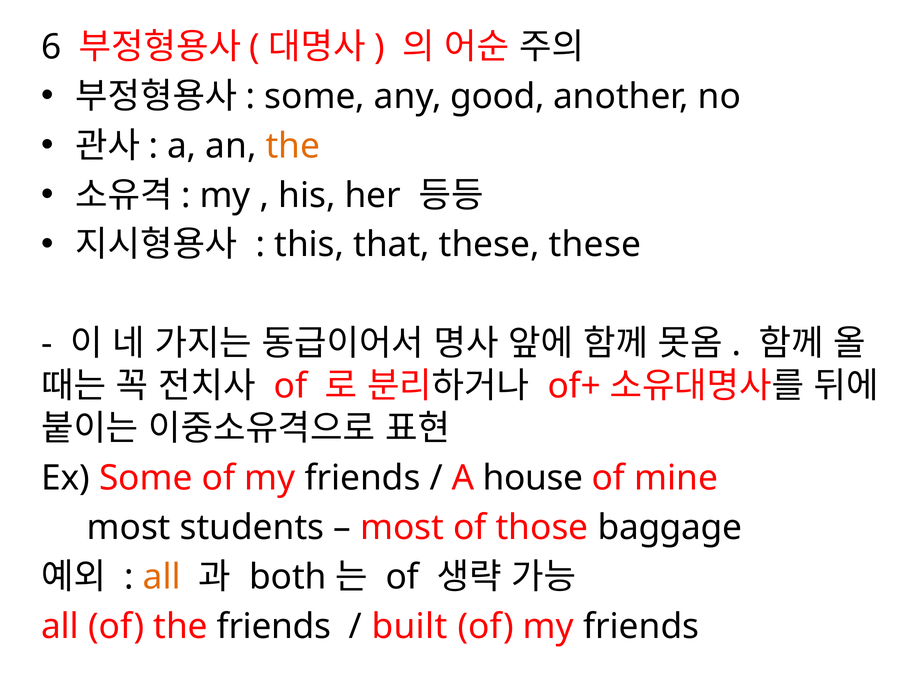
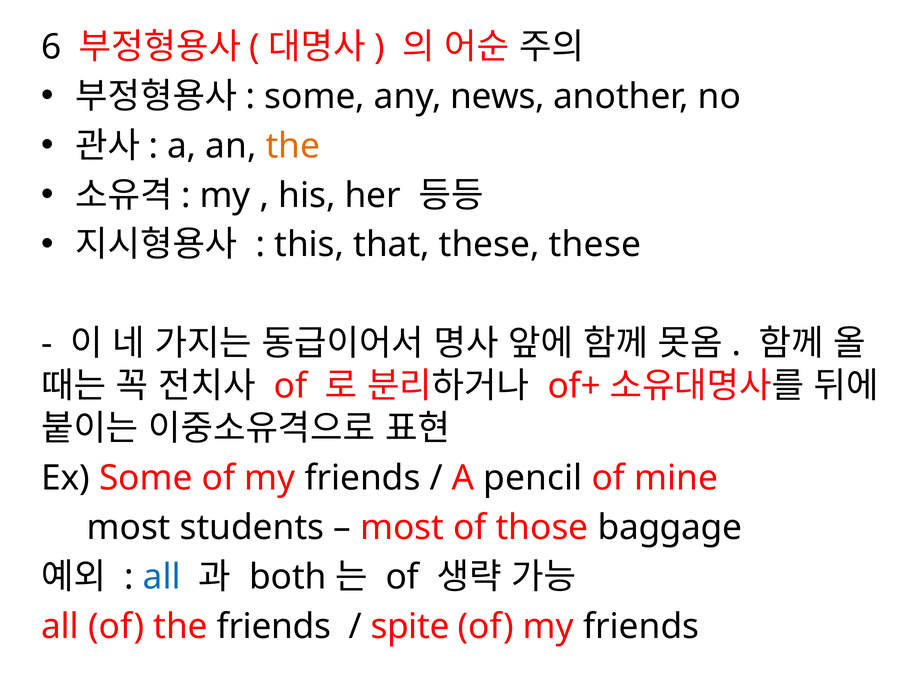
good: good -> news (498, 96)
house: house -> pencil (533, 478)
all colour: orange -> blue (162, 577)
built: built -> spite (410, 626)
